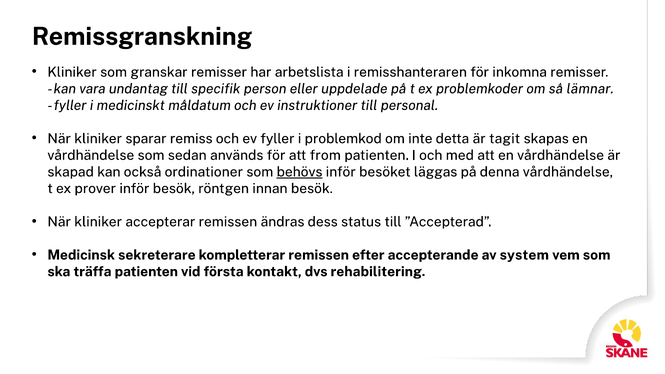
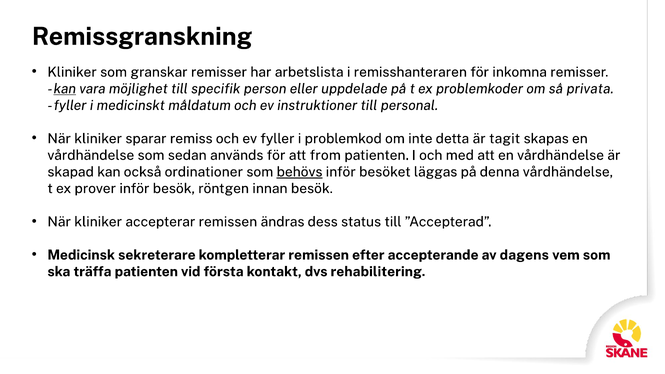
kan underline: none -> present (65, 89)
undantag: undantag -> möjlighet (138, 89)
lämnar: lämnar -> privata (590, 89)
system: system -> dagens (524, 255)
